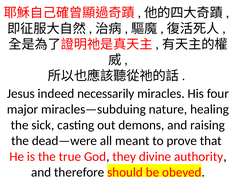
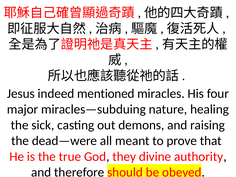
necessarily: necessarily -> mentioned (106, 94)
